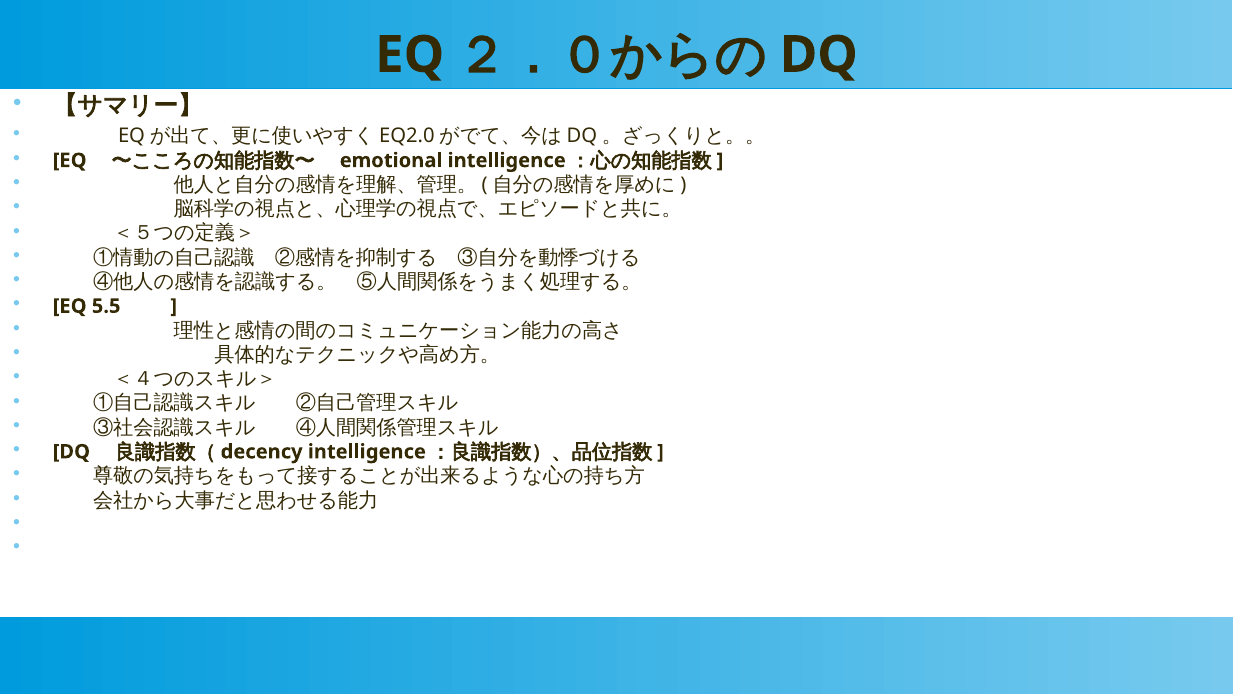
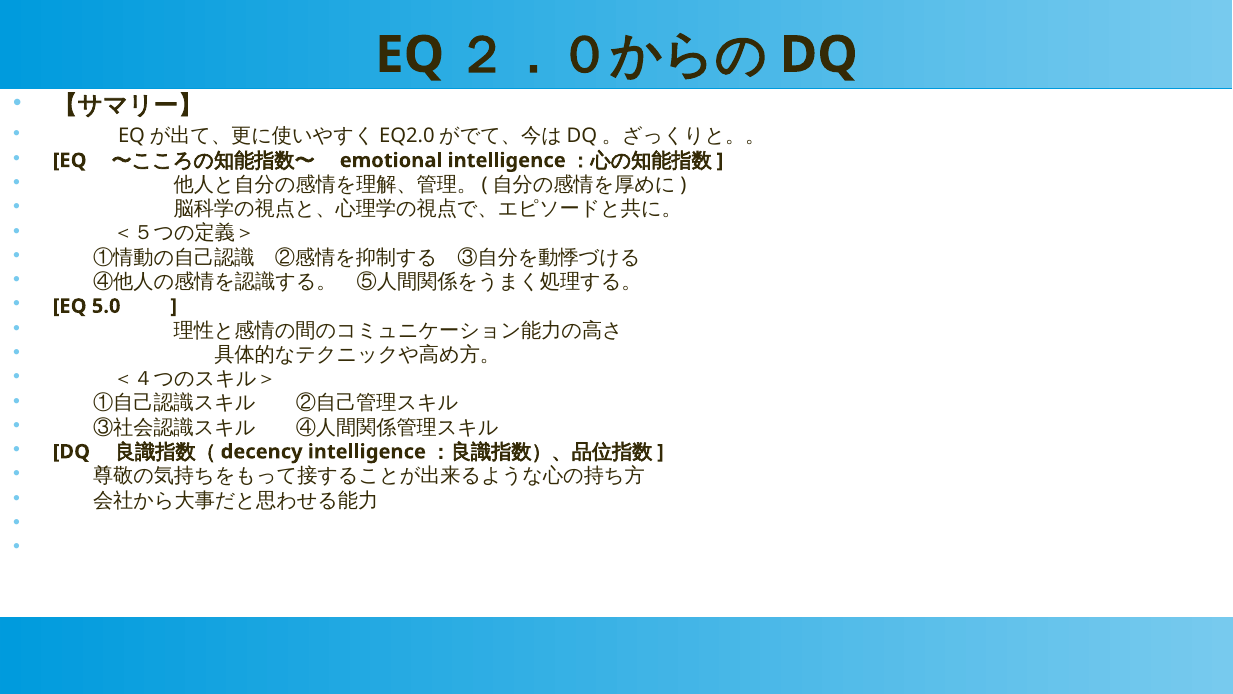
5.5: 5.5 -> 5.0 (106, 306)
